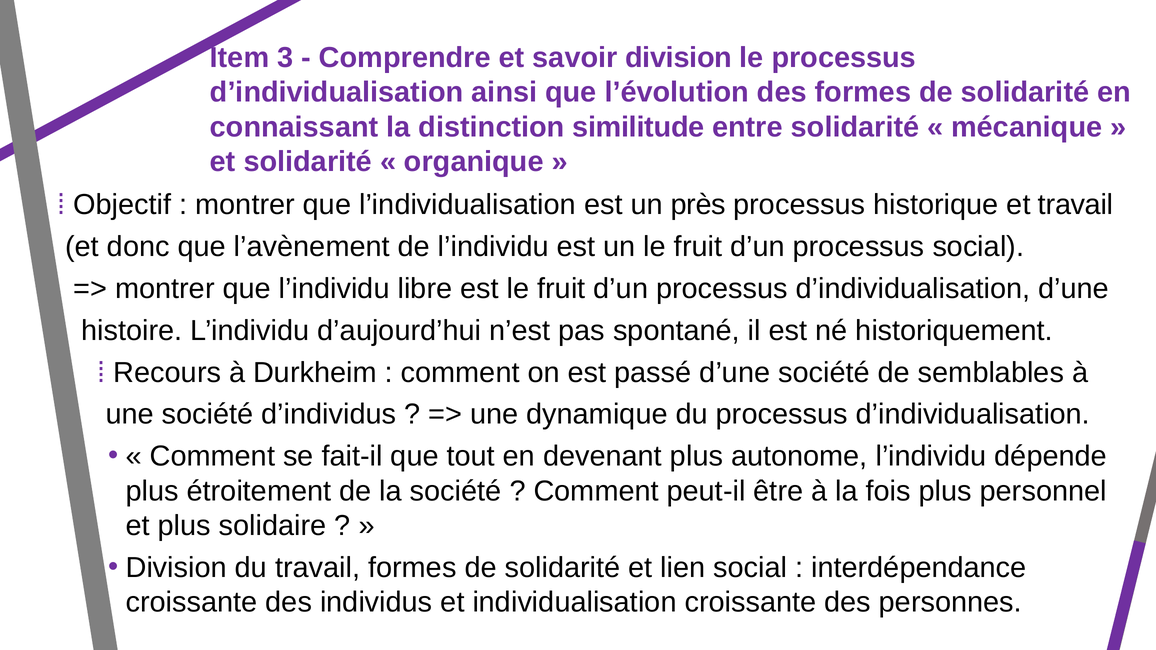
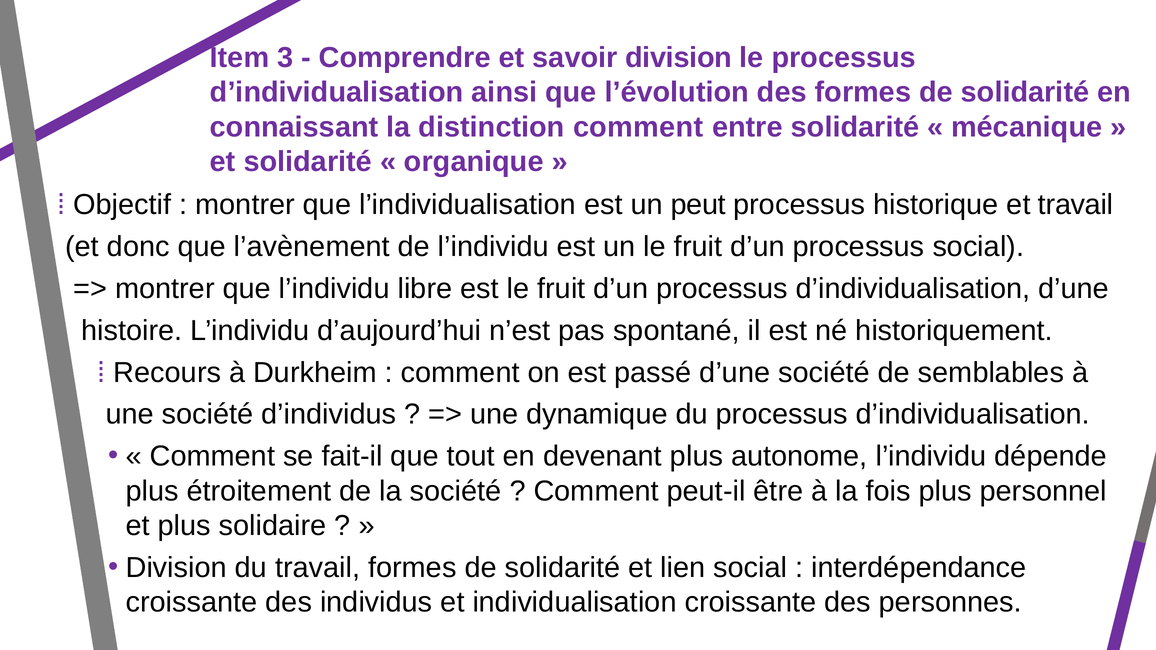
distinction similitude: similitude -> comment (638, 127)
près: près -> peut (698, 205)
